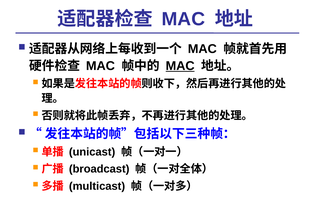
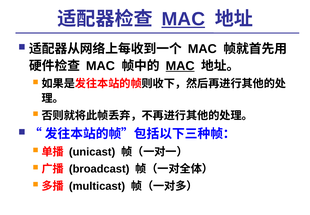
MAC underline: none -> present (183, 19)
